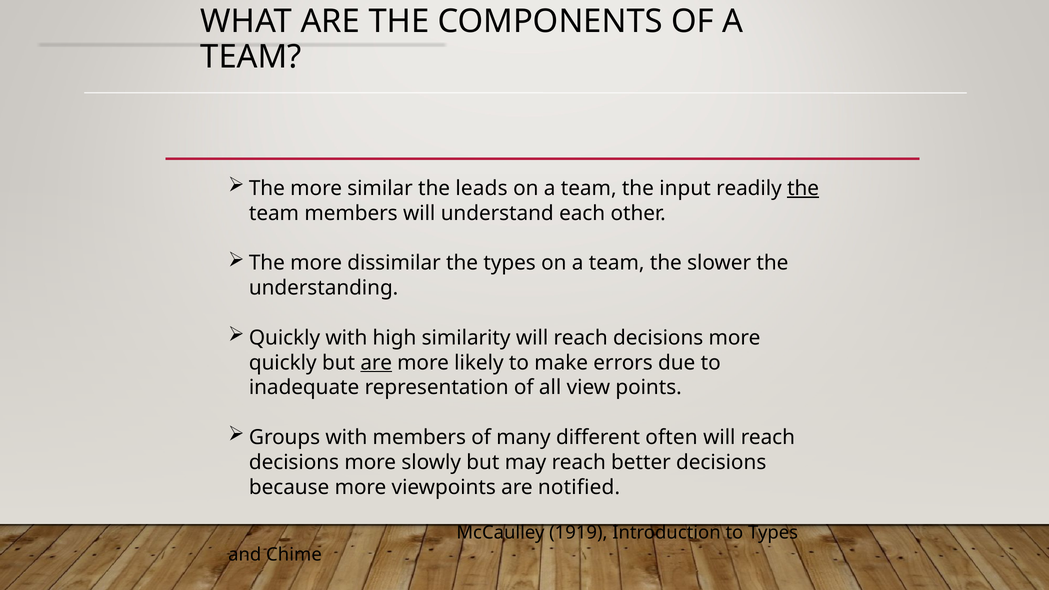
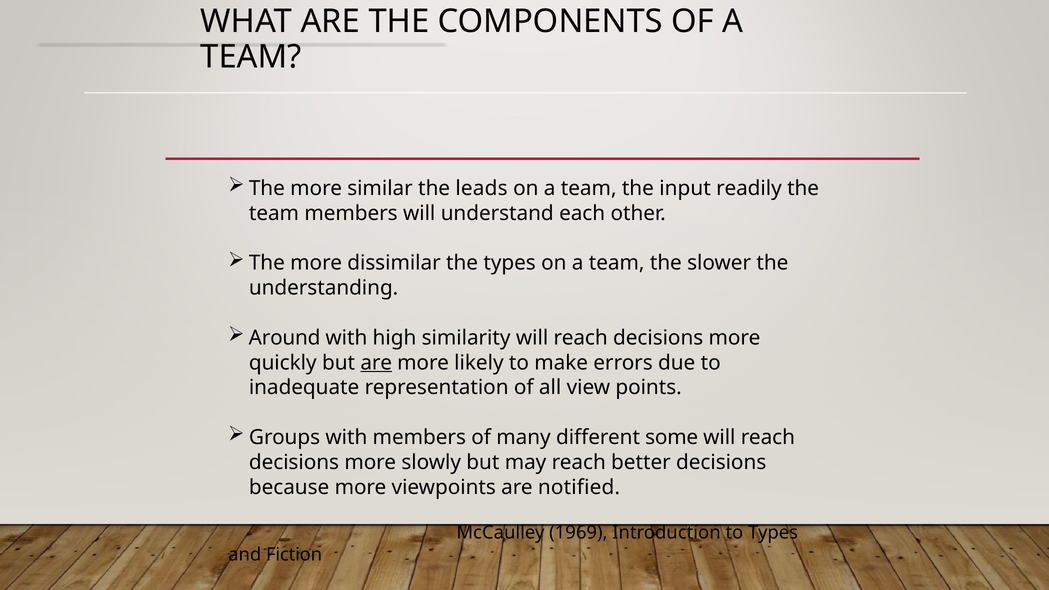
the underline: present -> none (803, 188)
Quickly: Quickly -> Around (285, 338)
often: often -> some (672, 437)
1919: 1919 -> 1969 (578, 533)
Chime: Chime -> Fiction (294, 555)
